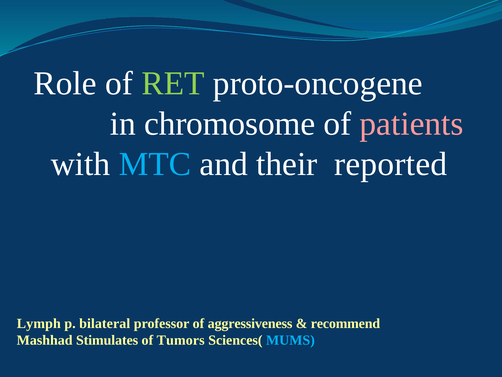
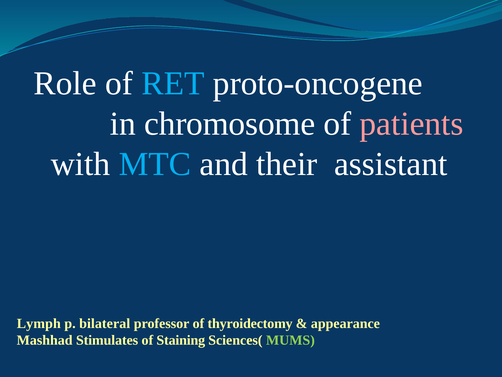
RET colour: light green -> light blue (173, 83)
reported: reported -> assistant (391, 164)
aggressiveness: aggressiveness -> thyroidectomy (250, 323)
recommend: recommend -> appearance (345, 323)
Tumors: Tumors -> Staining (181, 340)
MUMS colour: light blue -> light green (290, 340)
